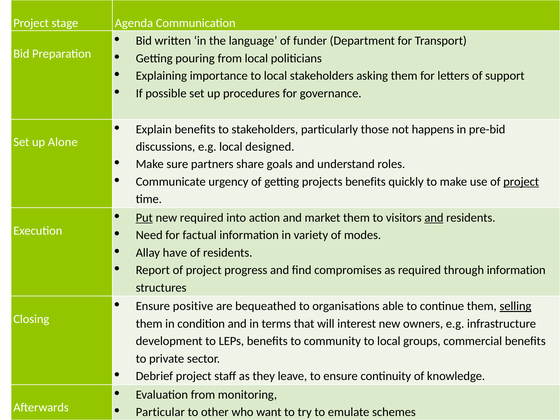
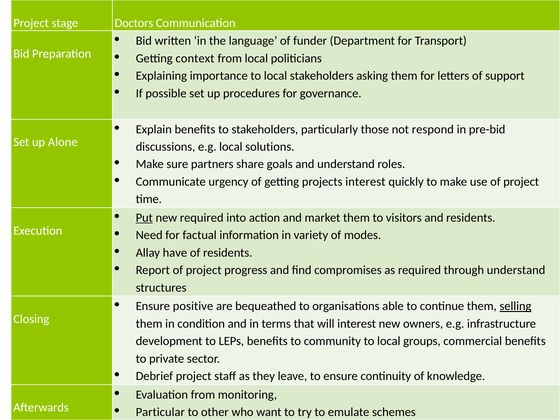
Agenda: Agenda -> Doctors (134, 23)
pouring: pouring -> context (195, 58)
happens: happens -> respond (433, 129)
designed: designed -> solutions (270, 147)
projects benefits: benefits -> interest (365, 182)
project underline: present -> none (521, 182)
and underline: present -> none (434, 218)
through information: information -> understand (516, 270)
